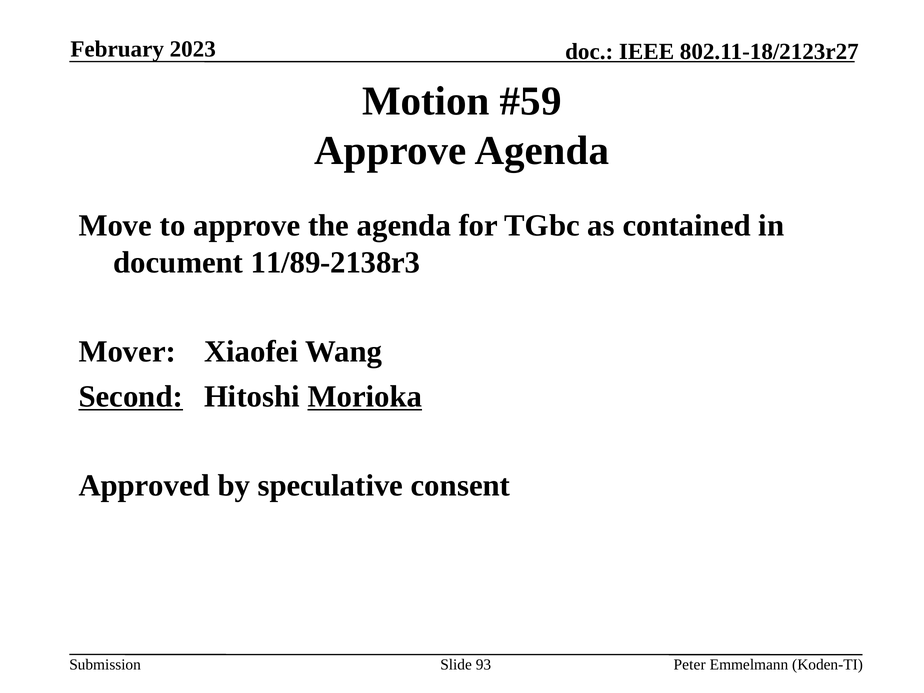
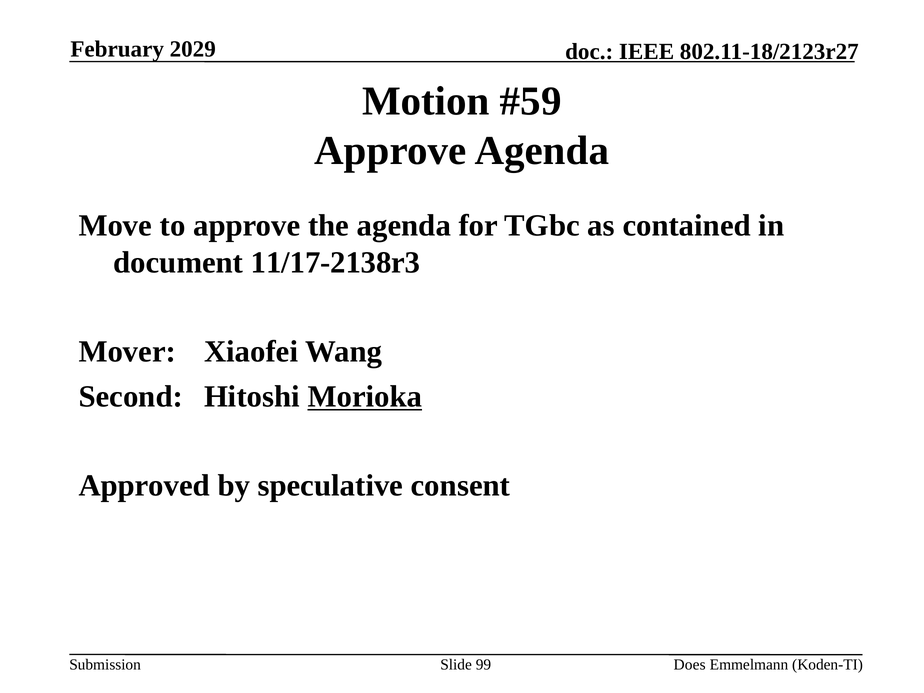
2023: 2023 -> 2029 (193, 49)
11/89-2138r3: 11/89-2138r3 -> 11/17-2138r3 (336, 262)
Second underline: present -> none (131, 396)
93: 93 -> 99 (483, 665)
Peter: Peter -> Does (690, 665)
